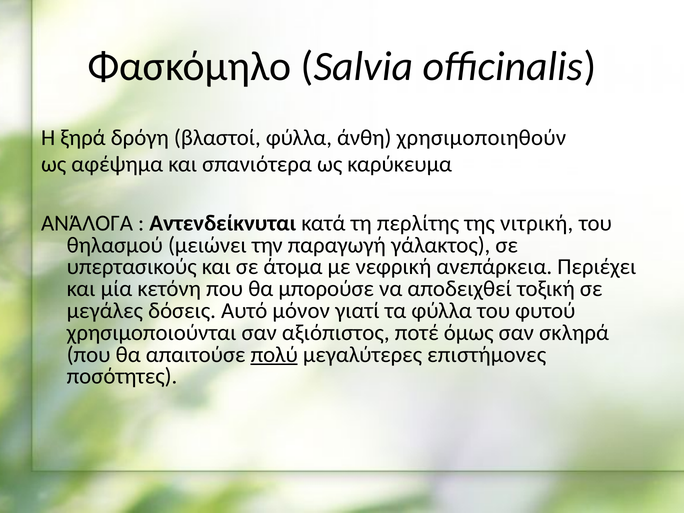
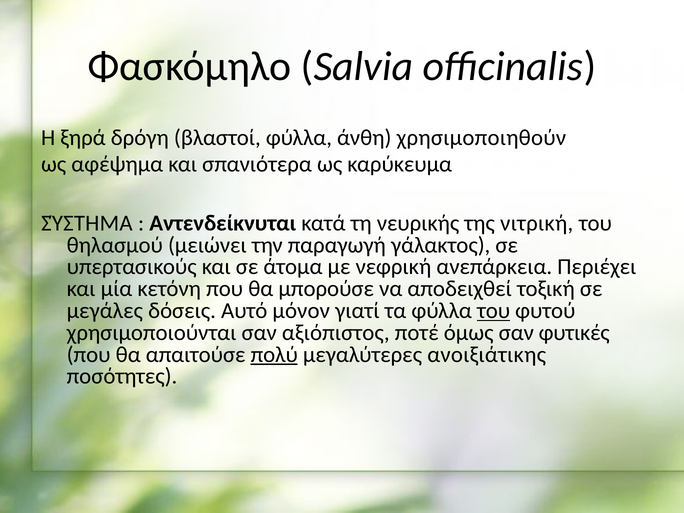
ΑΝΆΛΟΓΑ: ΑΝΆΛΟΓΑ -> ΣΎΣΤΗΜΑ (87, 223)
περλίτης: περλίτης -> νευρικής (418, 223)
του underline: none -> present (494, 311)
σκληρά: σκληρά -> φυτικές (574, 333)
επιστήμονες: επιστήμονες -> ανοιξιάτικης (487, 355)
